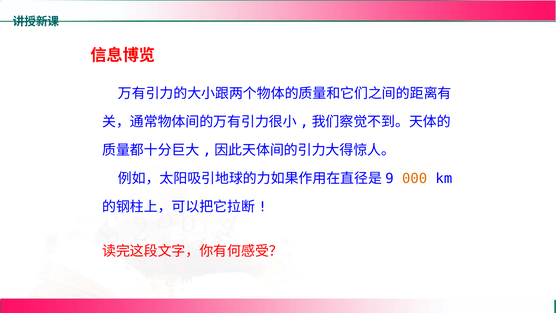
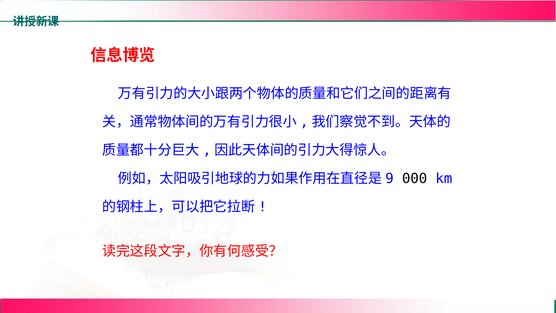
000 colour: orange -> black (415, 178)
